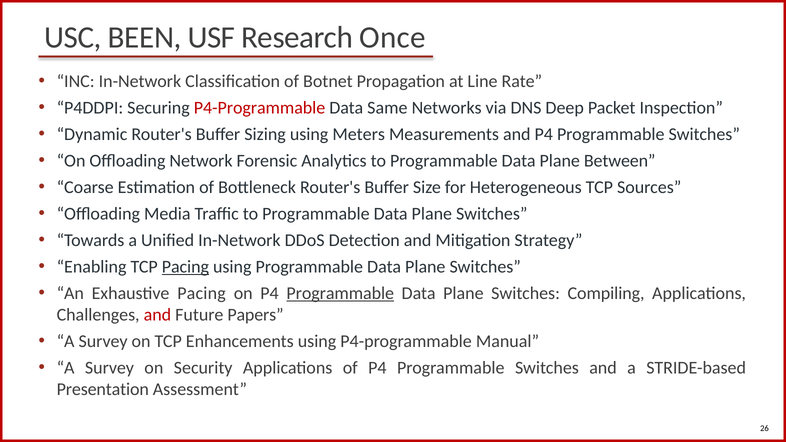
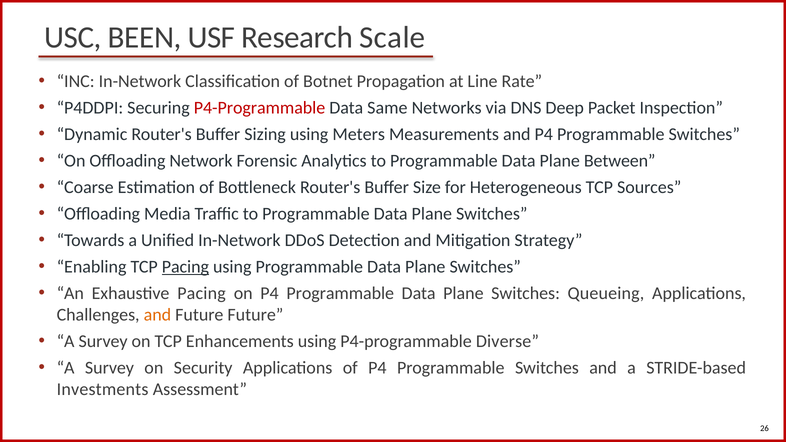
Once: Once -> Scale (392, 38)
Programmable underline: present -> none (340, 293)
Compiling: Compiling -> Queueing (606, 293)
and colour: red -> orange (157, 315)
Future Papers: Papers -> Future (255, 315)
Manual: Manual -> Diverse (507, 341)
Presentation: Presentation -> Investments (103, 390)
